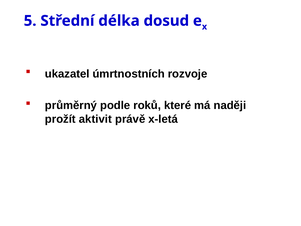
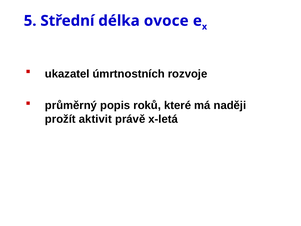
dosud: dosud -> ovoce (166, 21)
podle: podle -> popis (115, 105)
